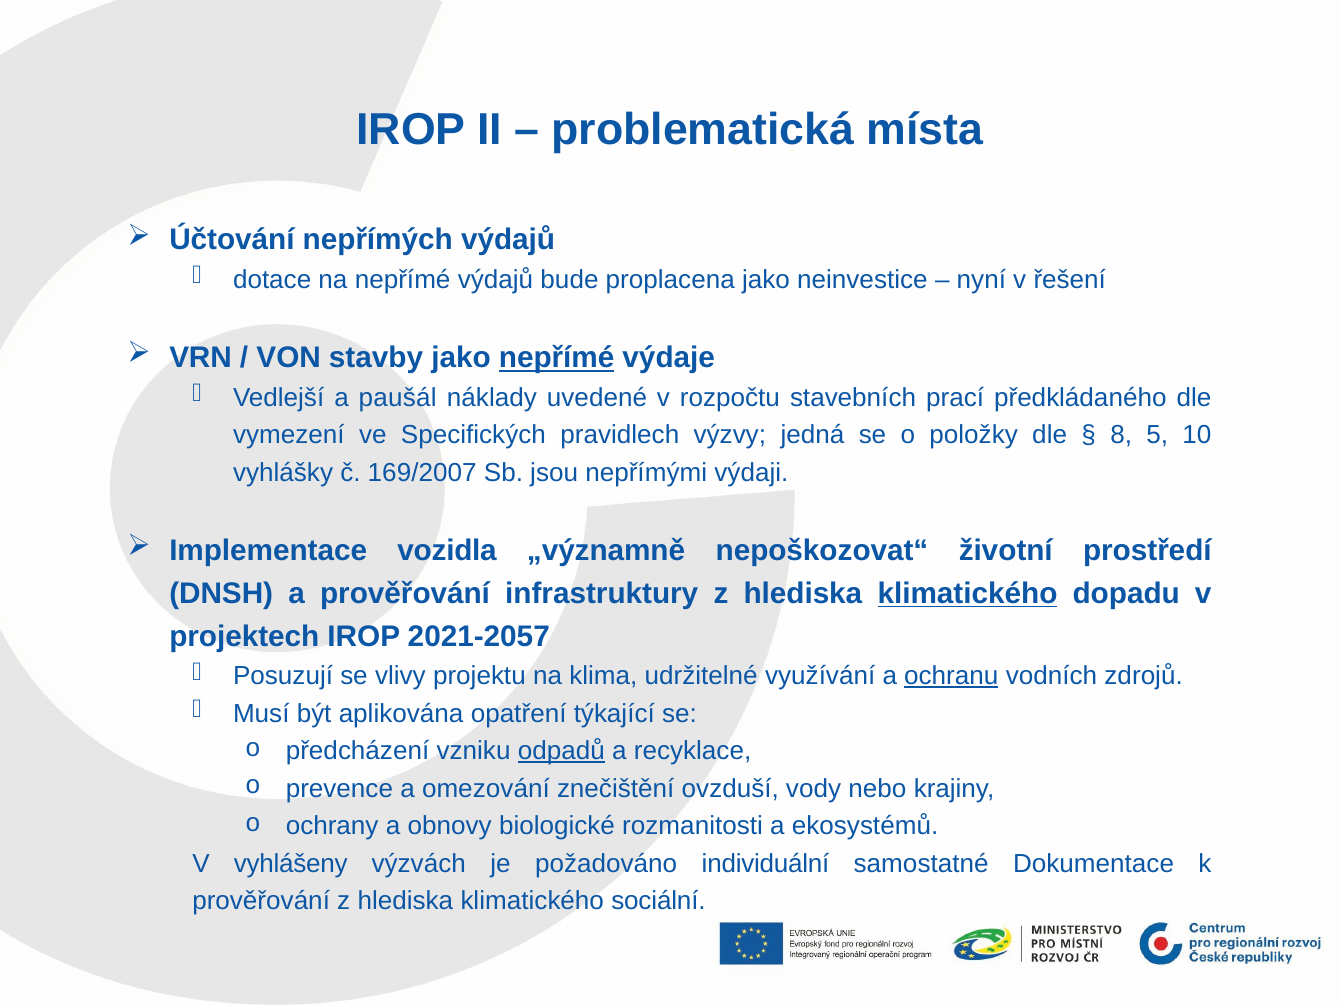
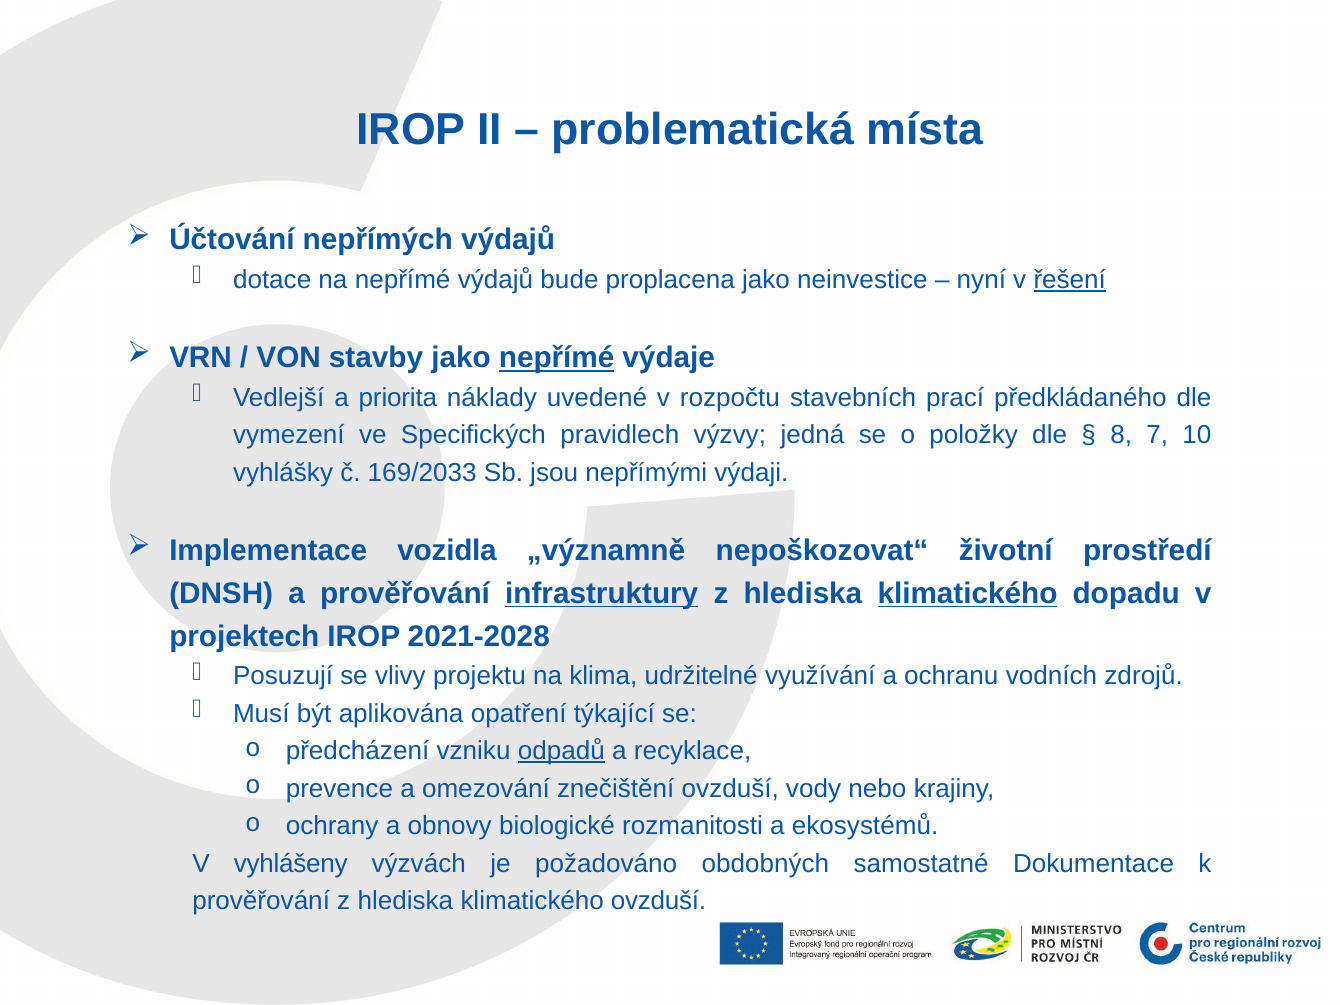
řešení underline: none -> present (1070, 280)
paušál: paušál -> priorita (398, 397)
5: 5 -> 7 (1157, 435)
169/2007: 169/2007 -> 169/2033 (422, 472)
infrastruktury underline: none -> present (602, 594)
2021-2057: 2021-2057 -> 2021-2028 (479, 637)
ochranu underline: present -> none (951, 676)
individuální: individuální -> obdobných (765, 864)
klimatického sociální: sociální -> ovzduší (658, 901)
